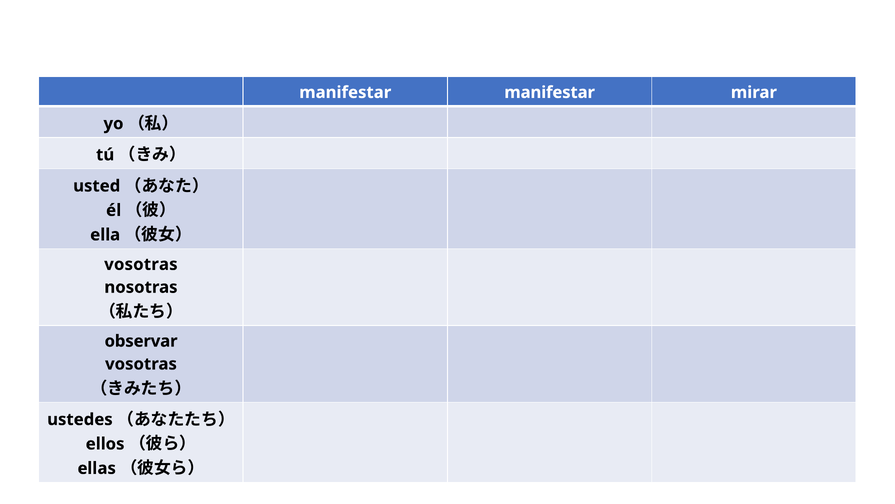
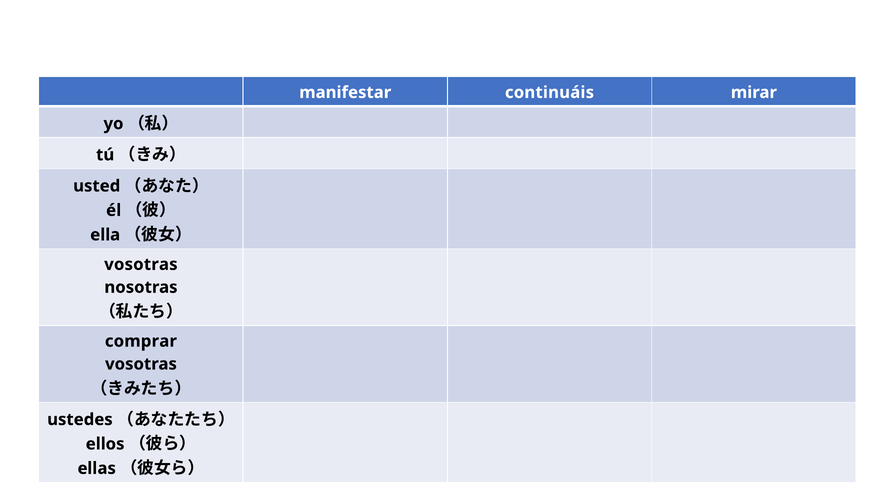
manifestar manifestar: manifestar -> continuáis (549, 92)
observar: observar -> comprar (141, 341)
